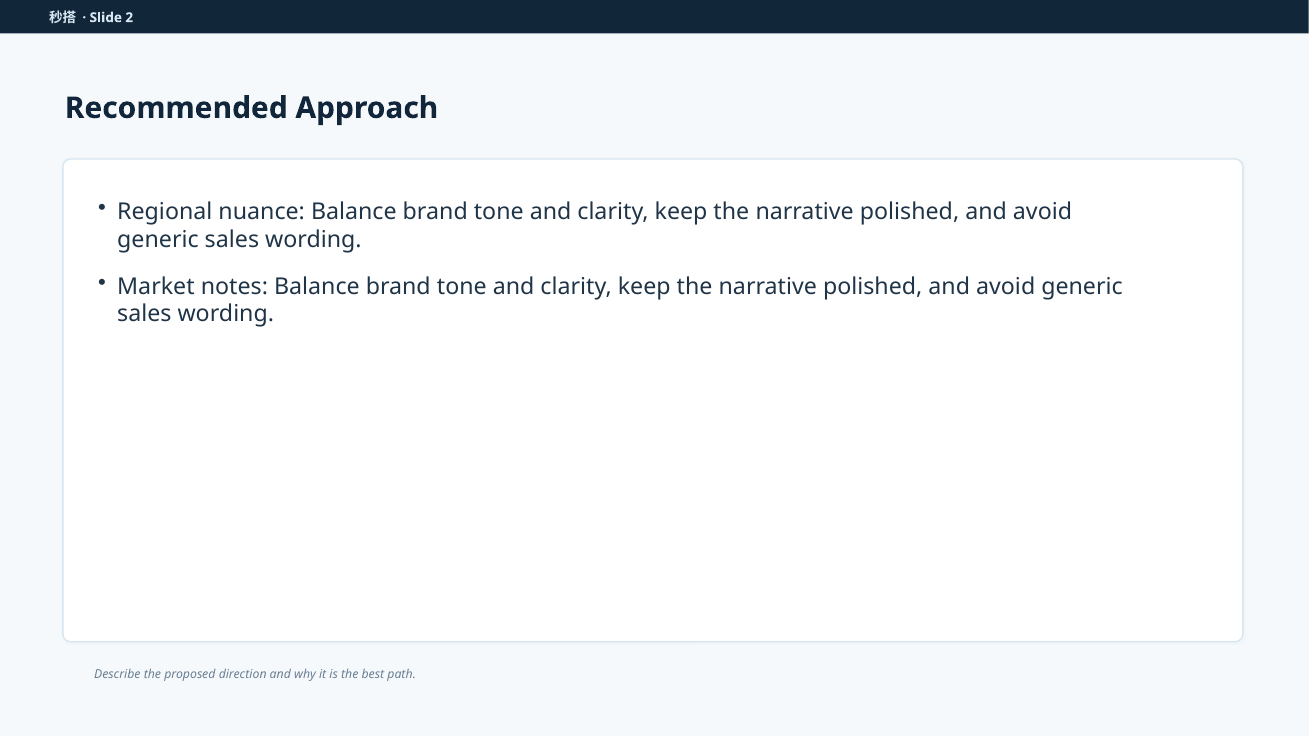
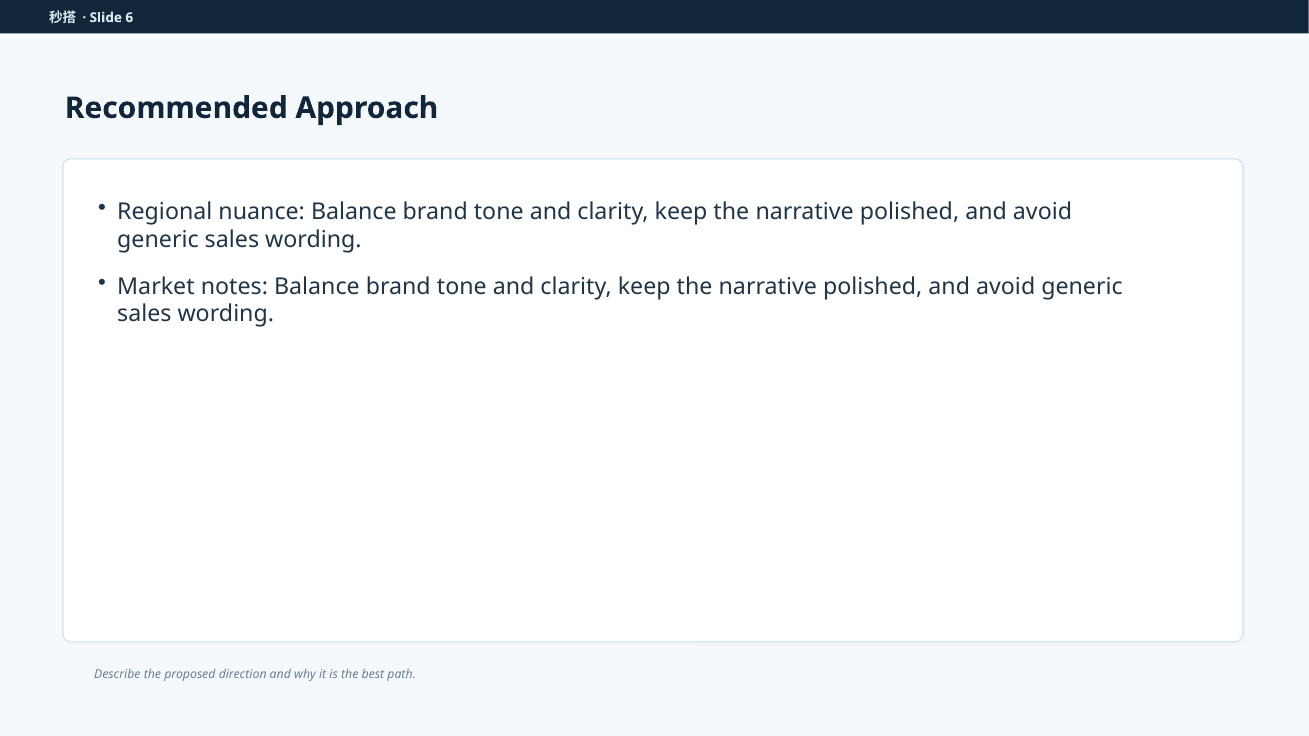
2: 2 -> 6 (129, 18)
